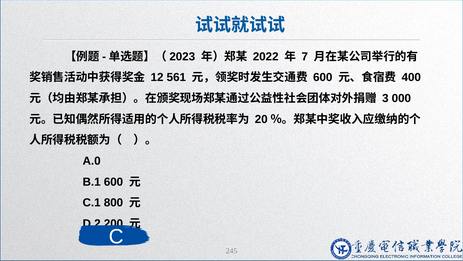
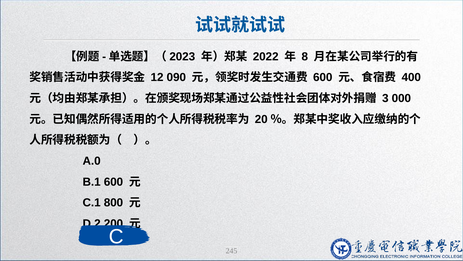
7: 7 -> 8 (305, 56)
561: 561 -> 090 (176, 77)
